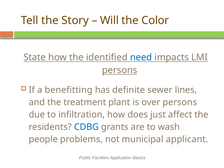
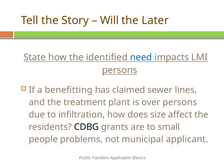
Color: Color -> Later (155, 20)
definite: definite -> claimed (129, 90)
just: just -> size (158, 115)
CDBG colour: blue -> black (86, 127)
wash: wash -> small (169, 127)
